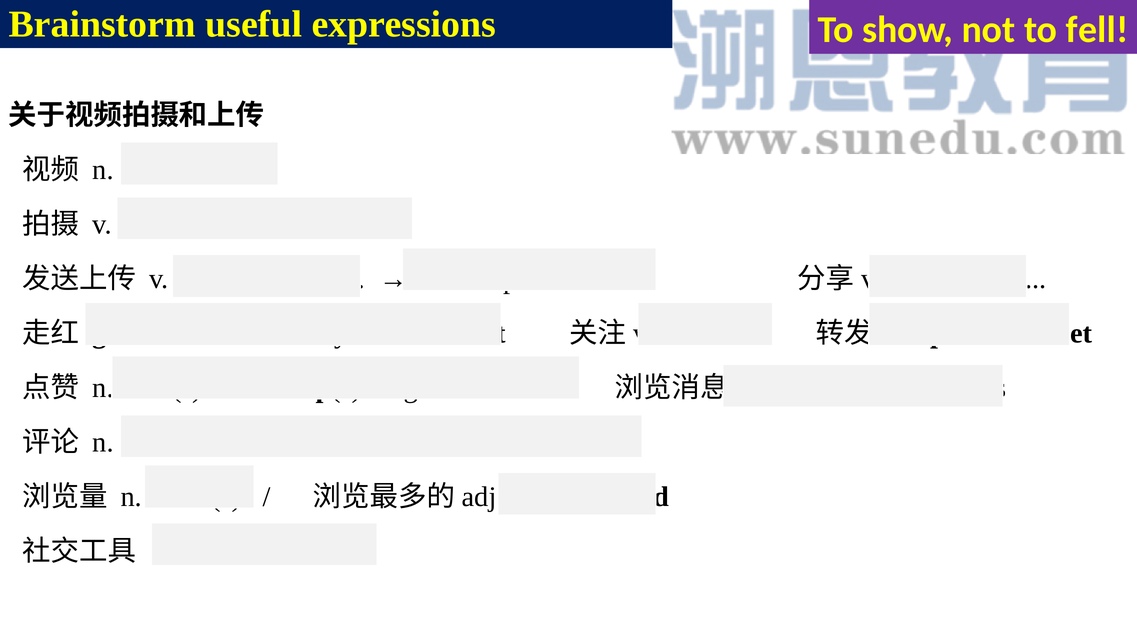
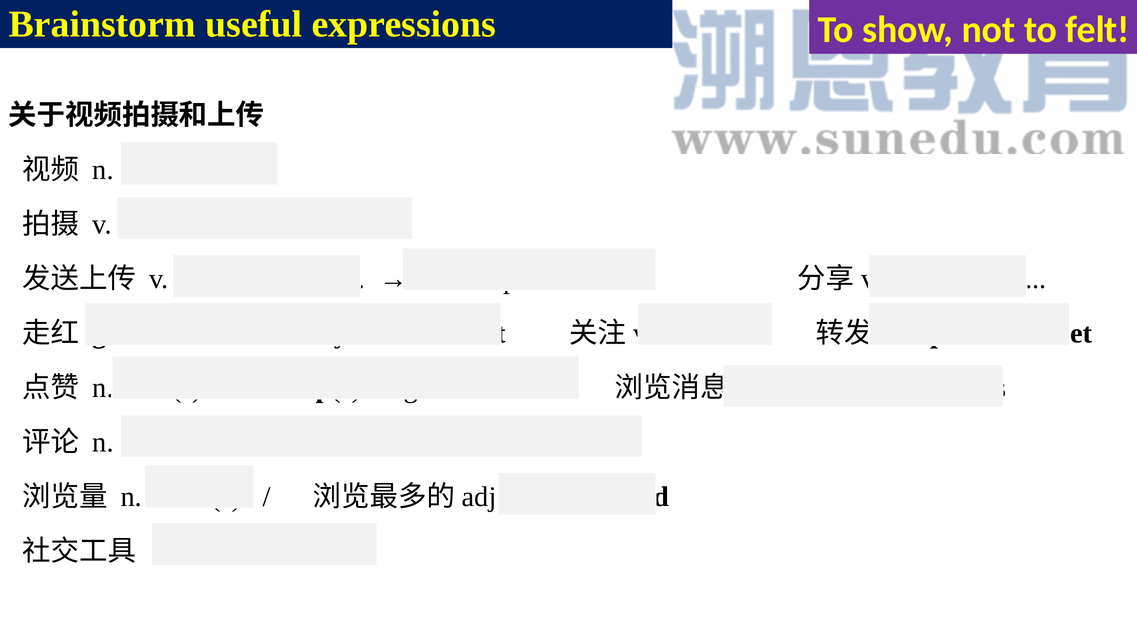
fell: fell -> felt (1097, 30)
